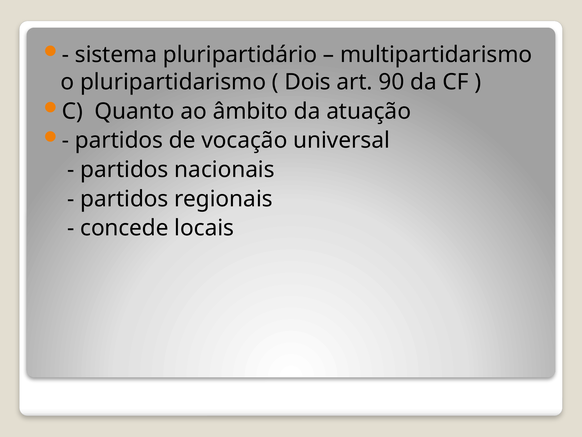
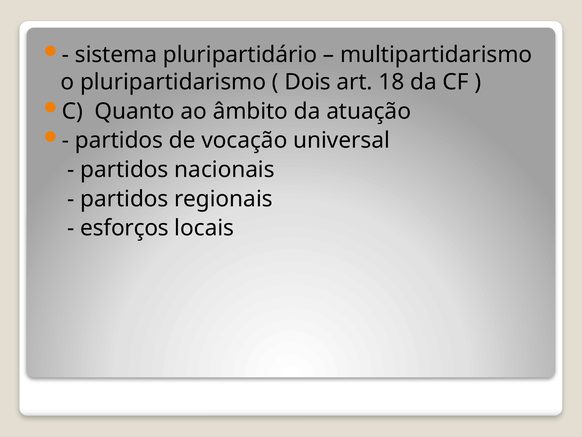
90: 90 -> 18 (391, 82)
concede: concede -> esforços (124, 228)
